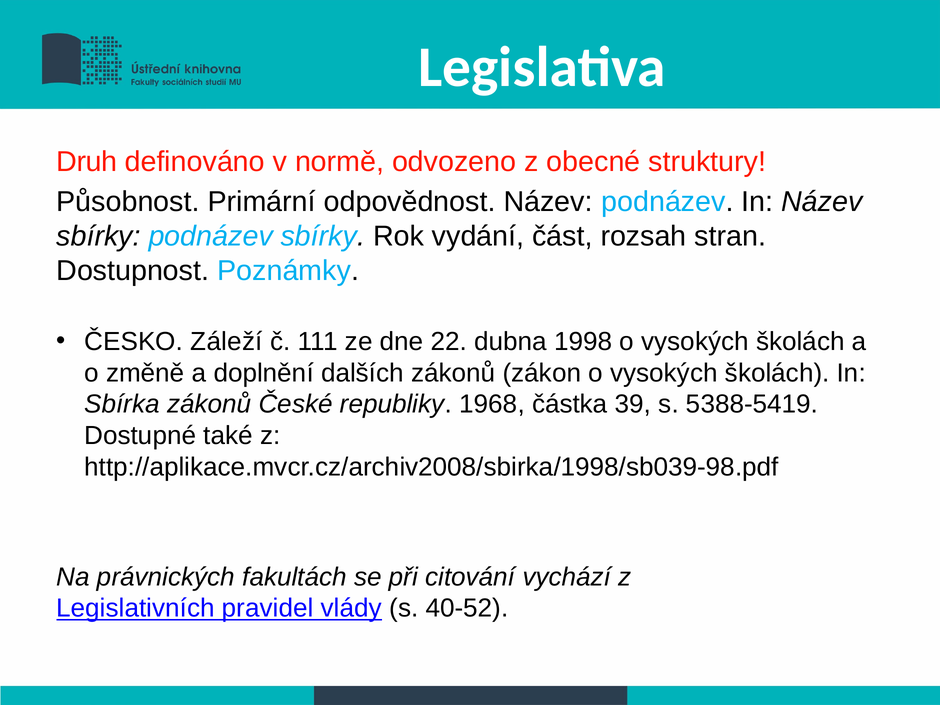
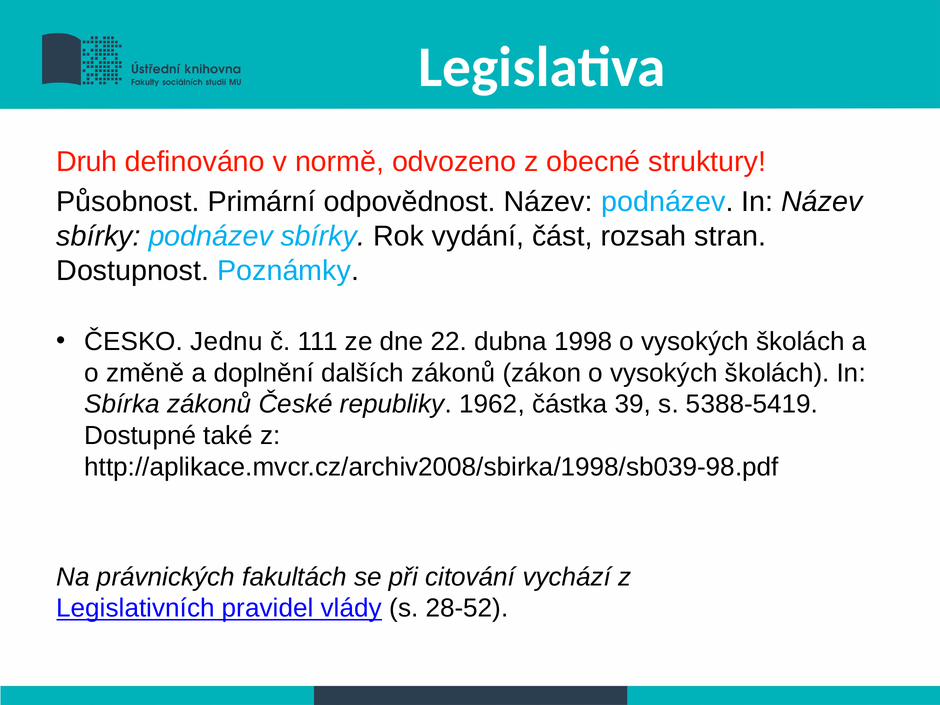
Záleží: Záleží -> Jednu (227, 342)
1968: 1968 -> 1962 (492, 404)
40-52: 40-52 -> 28-52 (467, 608)
